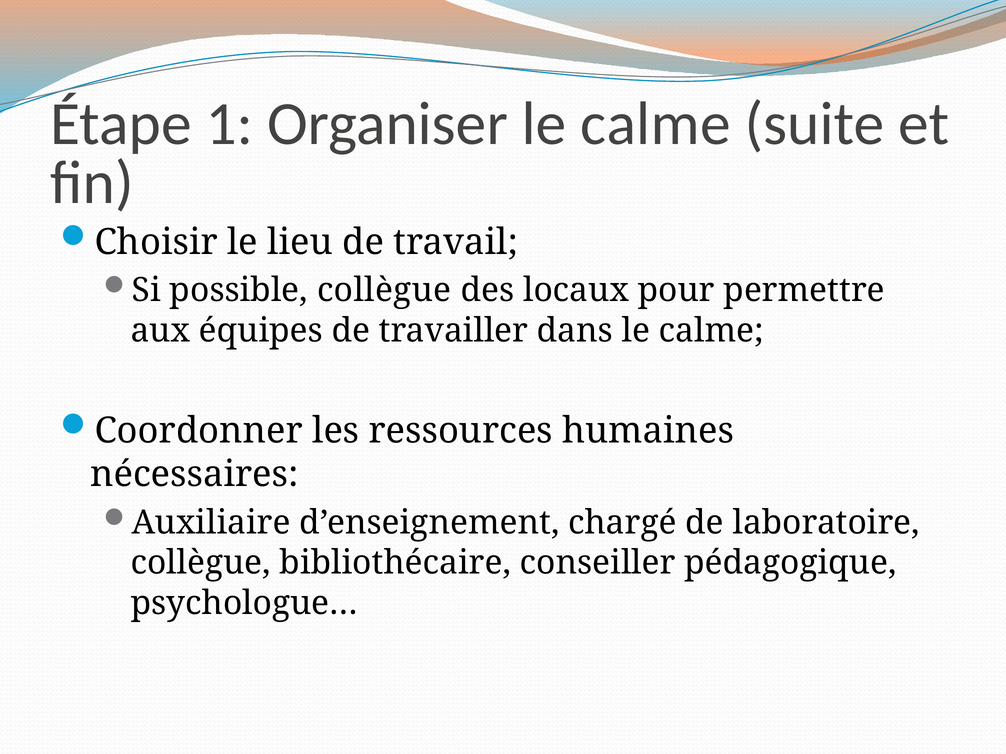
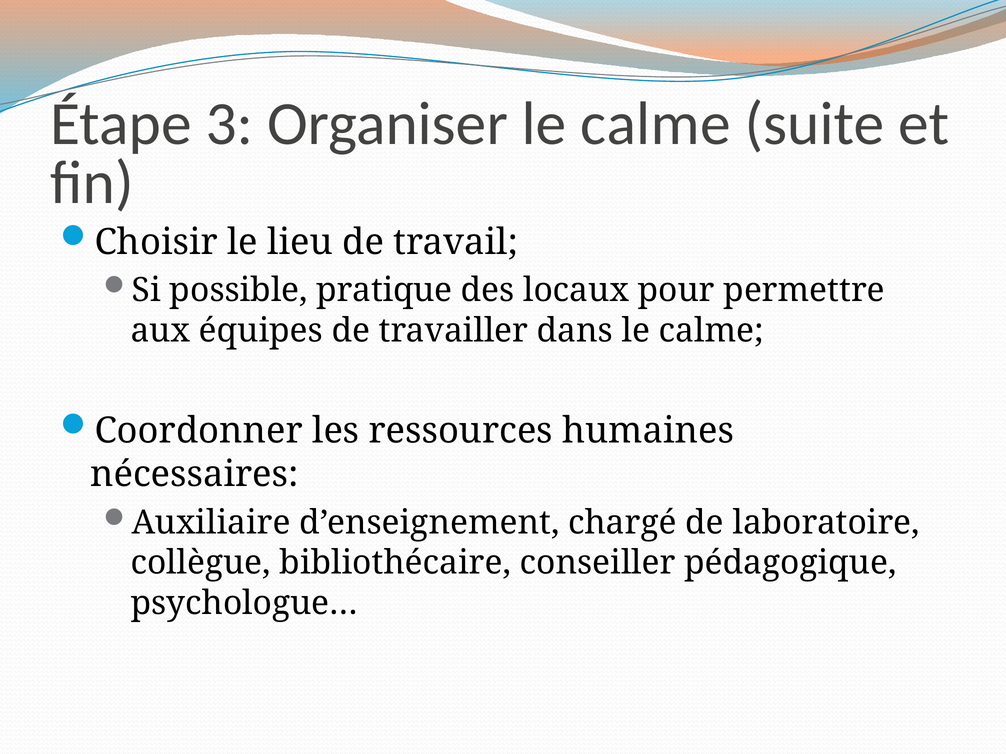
1: 1 -> 3 (229, 124)
possible collègue: collègue -> pratique (384, 291)
